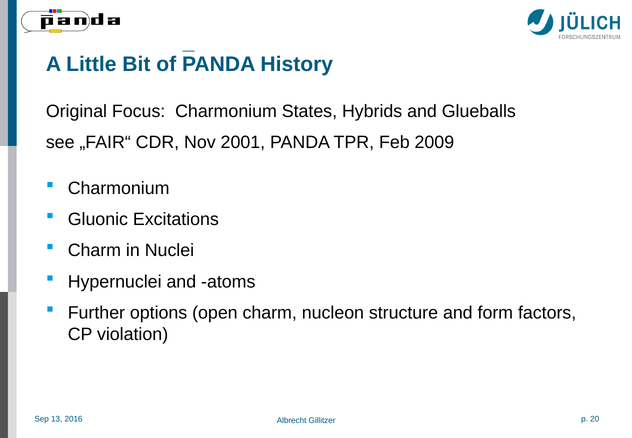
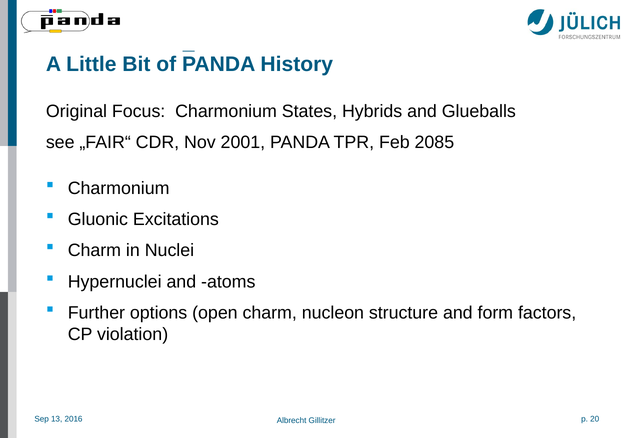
2009: 2009 -> 2085 (434, 142)
